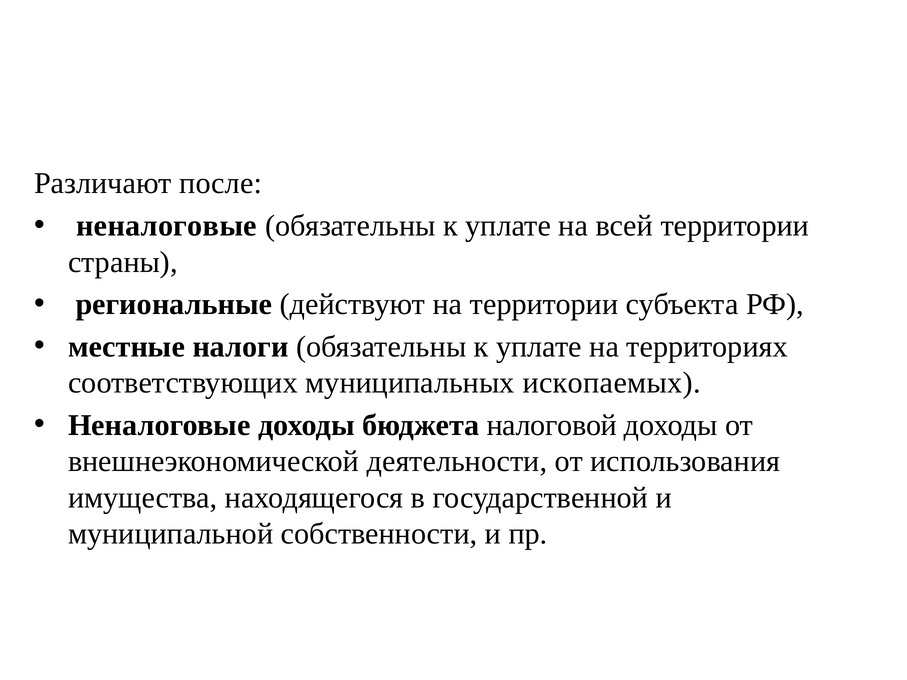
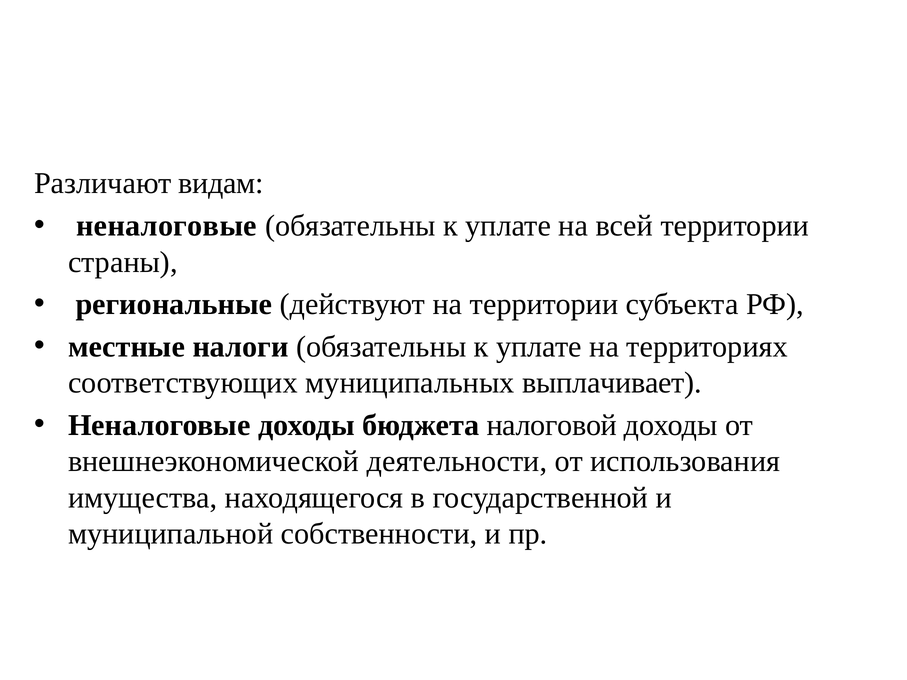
после: после -> видам (221, 184)
ископаемых: ископаемых -> выплачивает (612, 383)
